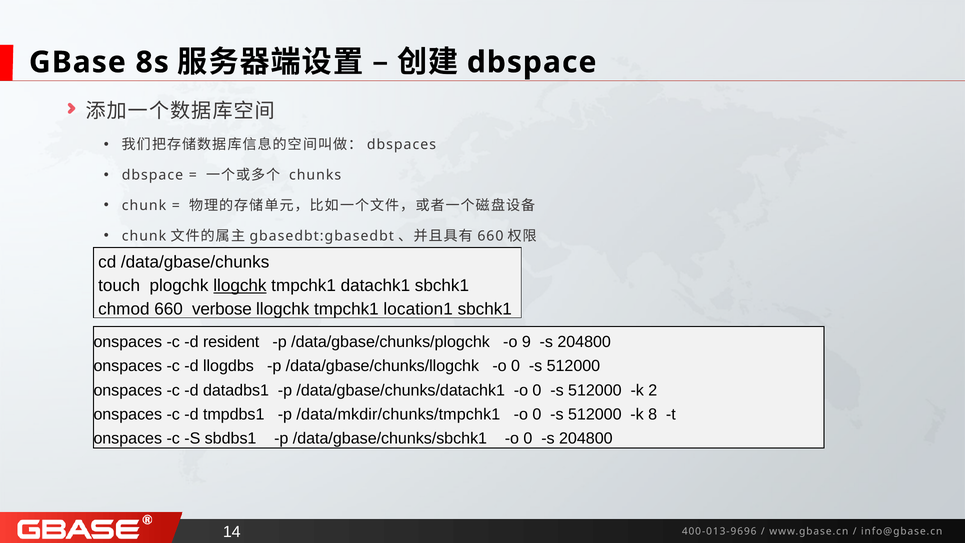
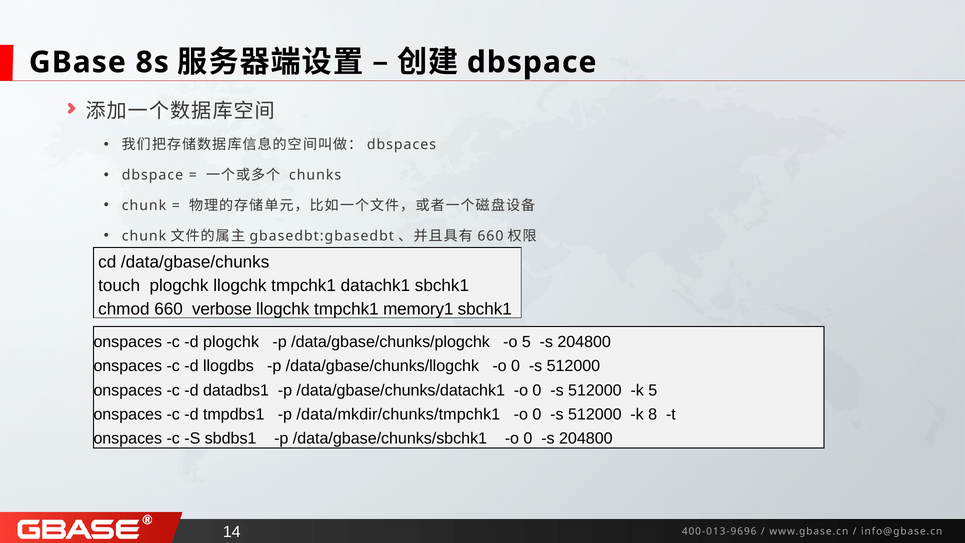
llogchk underline: present -> none (240, 285)
location1: location1 -> memory1 (418, 309)
d resident: resident -> plogchk (231, 342)
o 9: 9 -> 5 (526, 342)
k 2: 2 -> 5 (653, 390)
